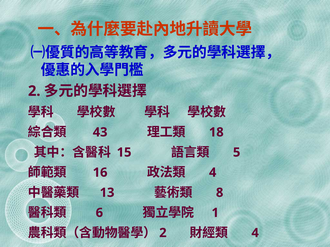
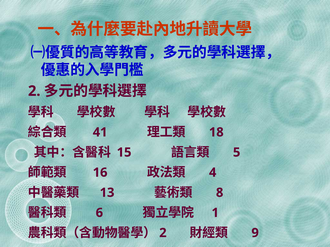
43: 43 -> 41 (100, 132)
4: 4 -> 9 (255, 233)
